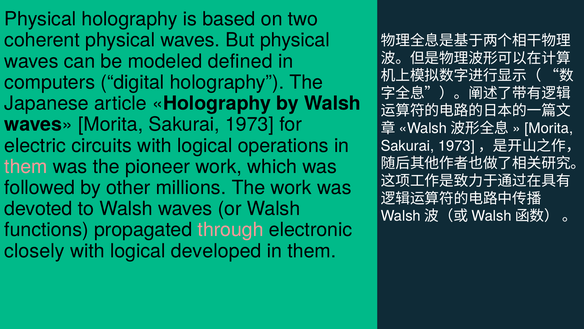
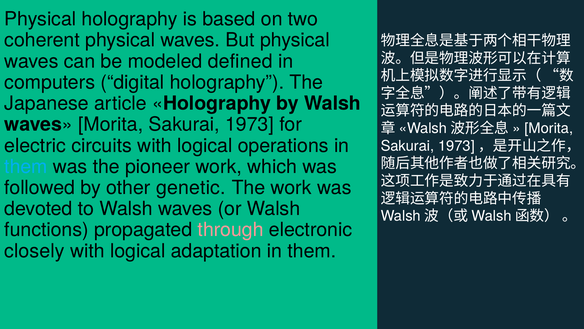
them colour: pink -> light blue (26, 166)
millions: millions -> genetic (191, 187)
developed: developed -> adaptation (216, 251)
